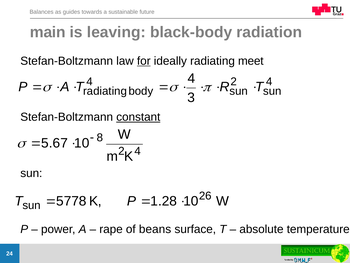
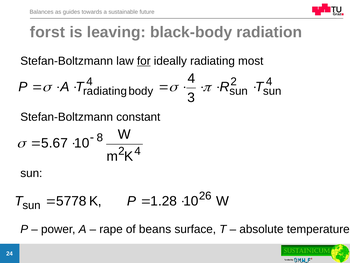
main: main -> forst (48, 32)
meet: meet -> most (251, 61)
constant underline: present -> none (138, 117)
